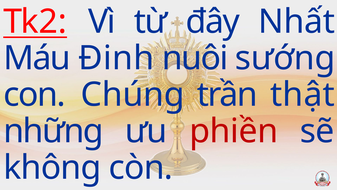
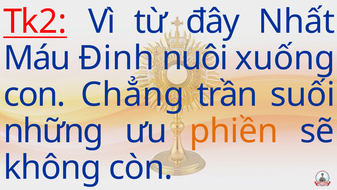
sướng: sướng -> xuống (285, 58)
Chúng: Chúng -> Chẳng (132, 95)
thật: thật -> suối (303, 95)
phiền colour: red -> orange (234, 131)
